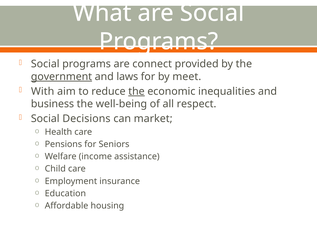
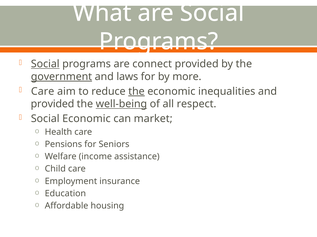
Social underline: none -> present (45, 64)
meet: meet -> more (187, 77)
With: With -> Care (43, 92)
business: business -> provided (52, 104)
well-being underline: none -> present (121, 104)
Social Decisions: Decisions -> Economic (86, 119)
